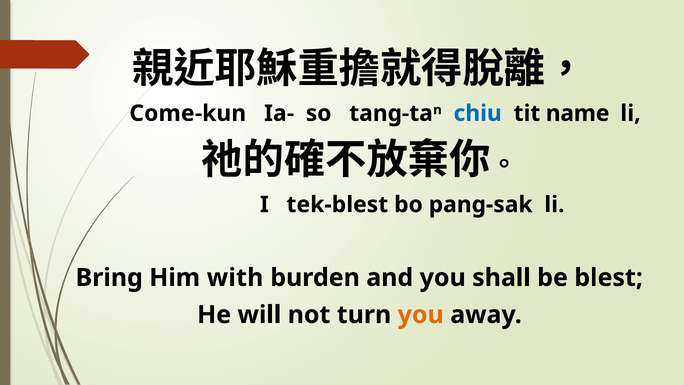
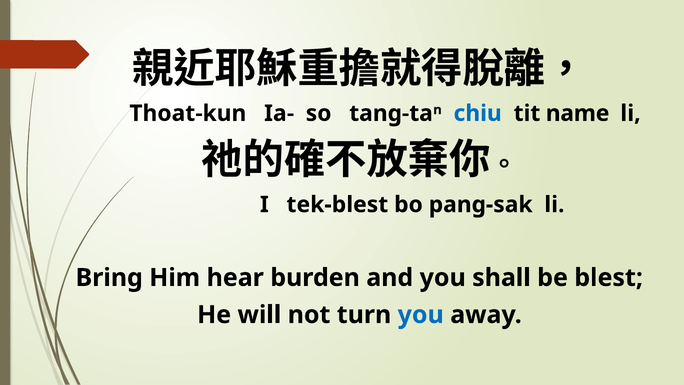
Come-kun: Come-kun -> Thoat-kun (188, 113)
with: with -> hear (235, 278)
you colour: orange -> blue (421, 315)
